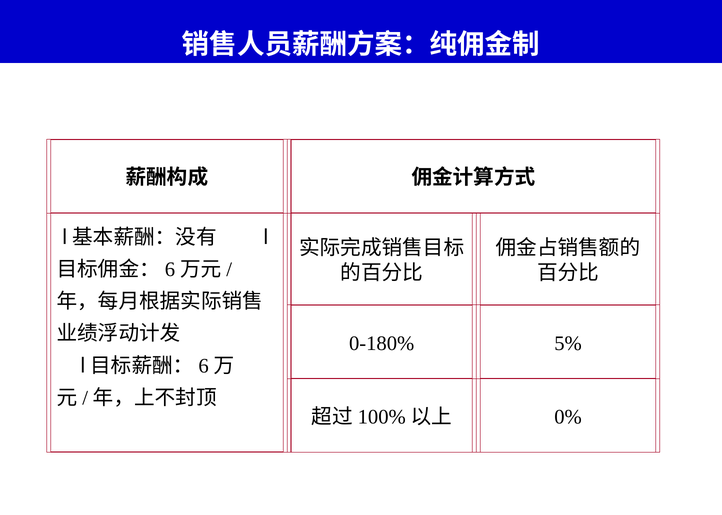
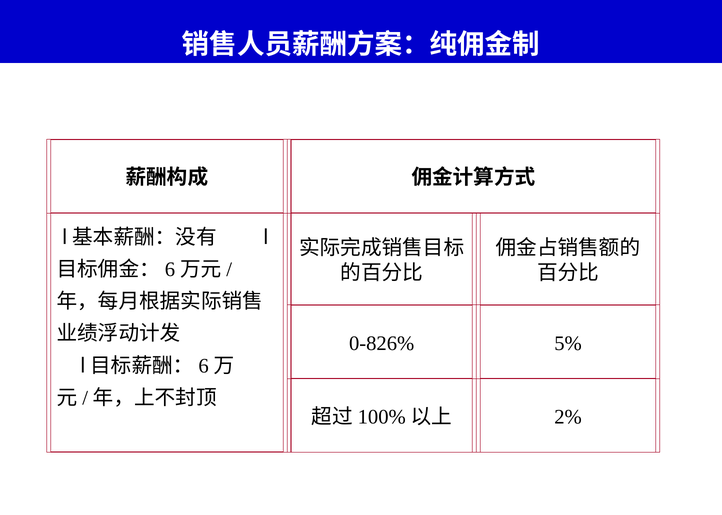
0-180%: 0-180% -> 0-826% (382, 344)
0%: 0% -> 2% (568, 417)
